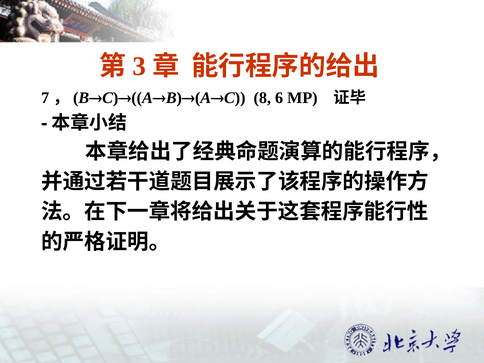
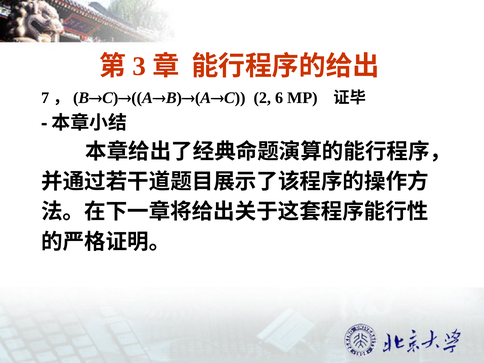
8: 8 -> 2 (262, 98)
